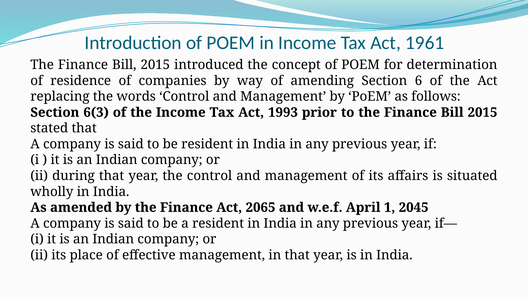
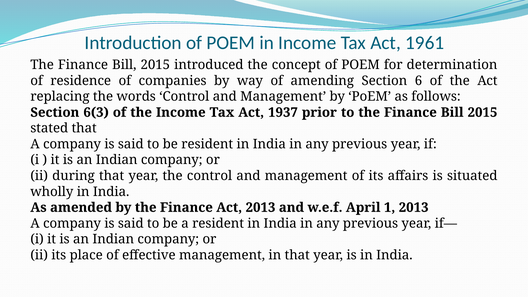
1993: 1993 -> 1937 (283, 112)
Act 2065: 2065 -> 2013 (260, 207)
1 2045: 2045 -> 2013 (414, 207)
